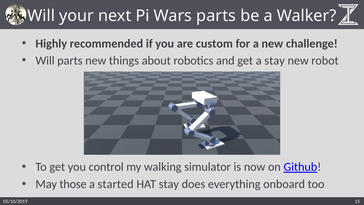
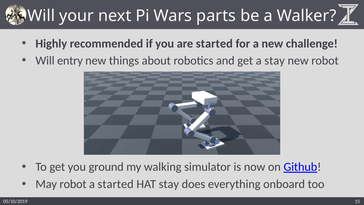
are custom: custom -> started (214, 44)
Will parts: parts -> entry (70, 61)
control: control -> ground (106, 167)
May those: those -> robot (73, 184)
